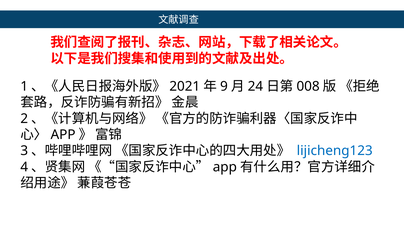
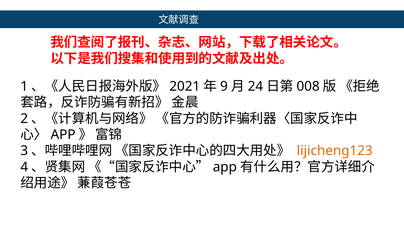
lijicheng123 colour: blue -> orange (335, 151)
